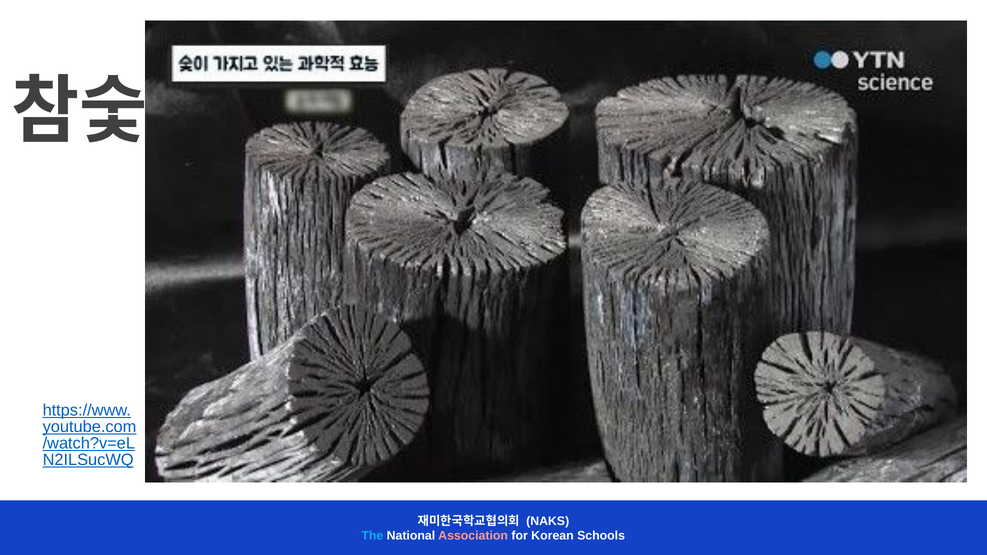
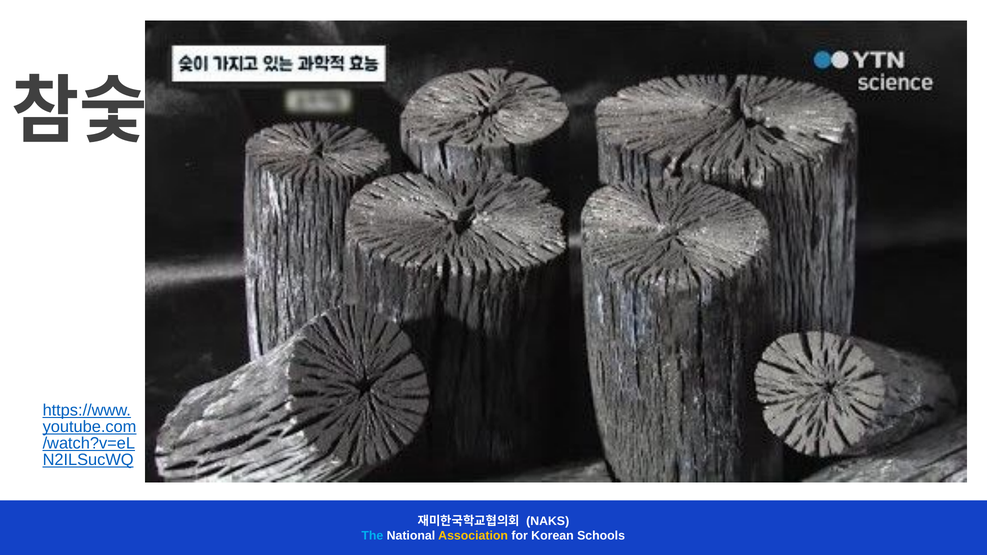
Association colour: pink -> yellow (473, 536)
